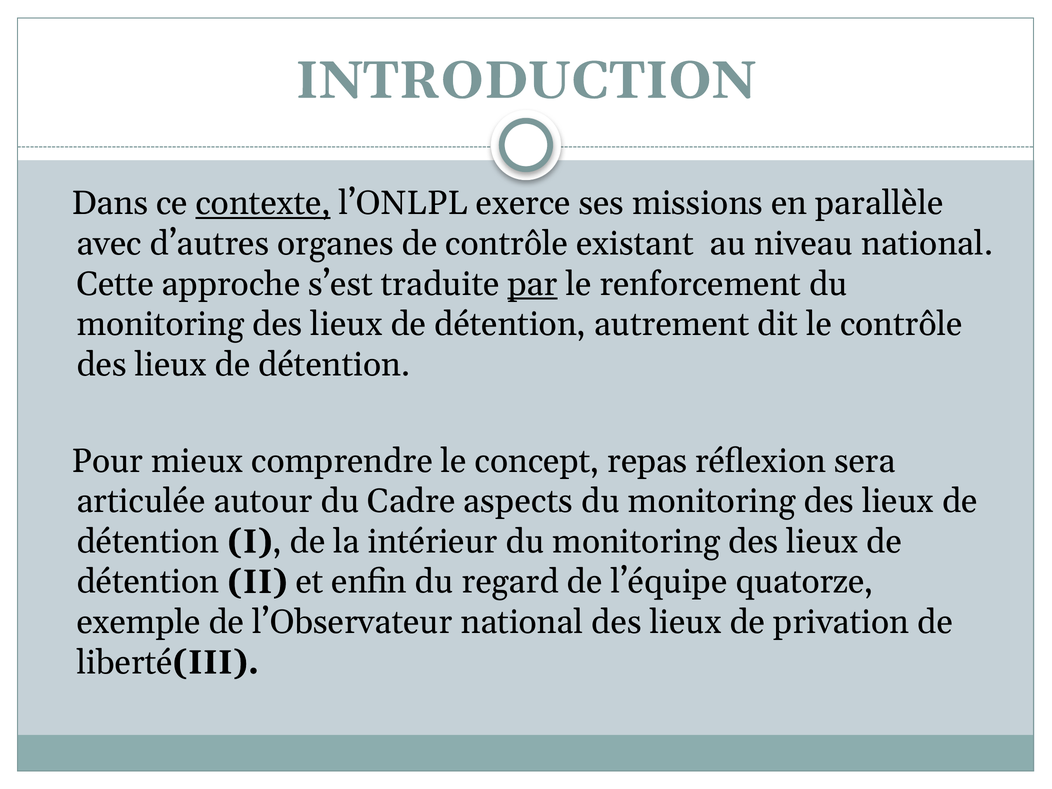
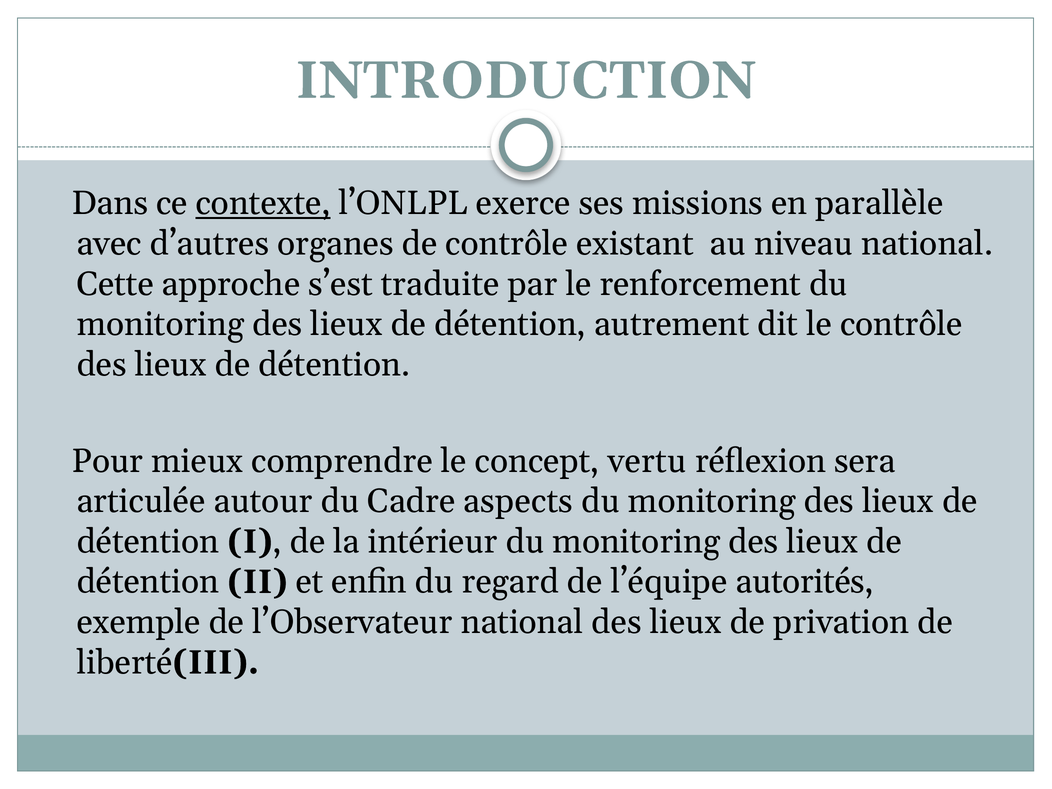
par underline: present -> none (533, 284)
repas: repas -> vertu (647, 461)
quatorze: quatorze -> autorités (805, 582)
